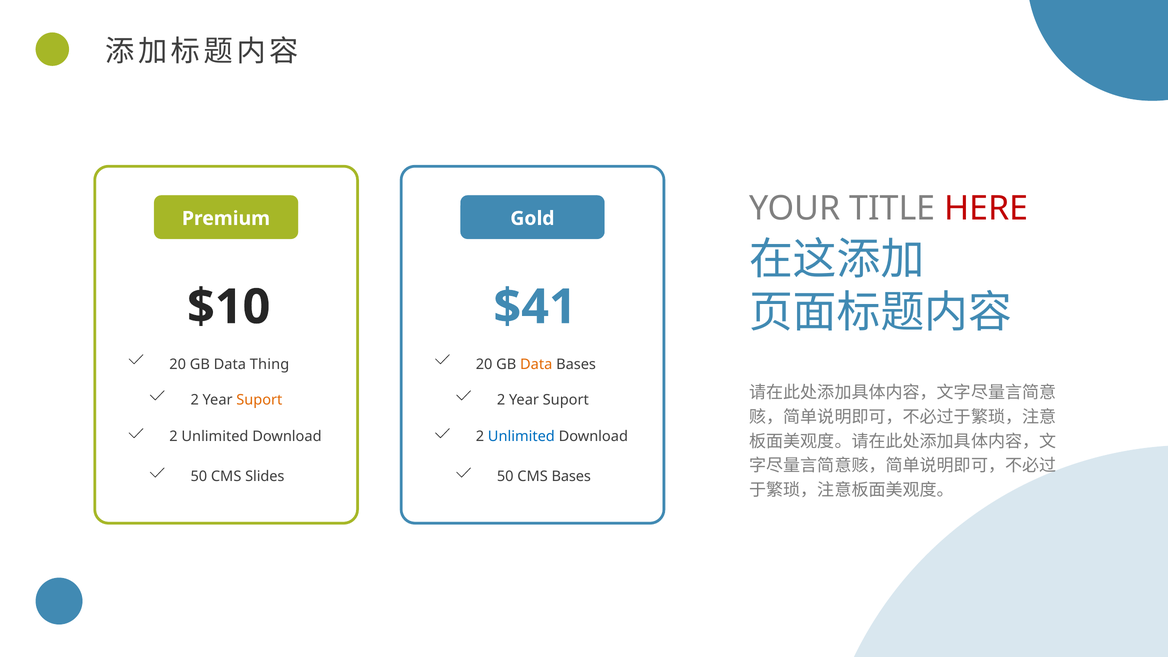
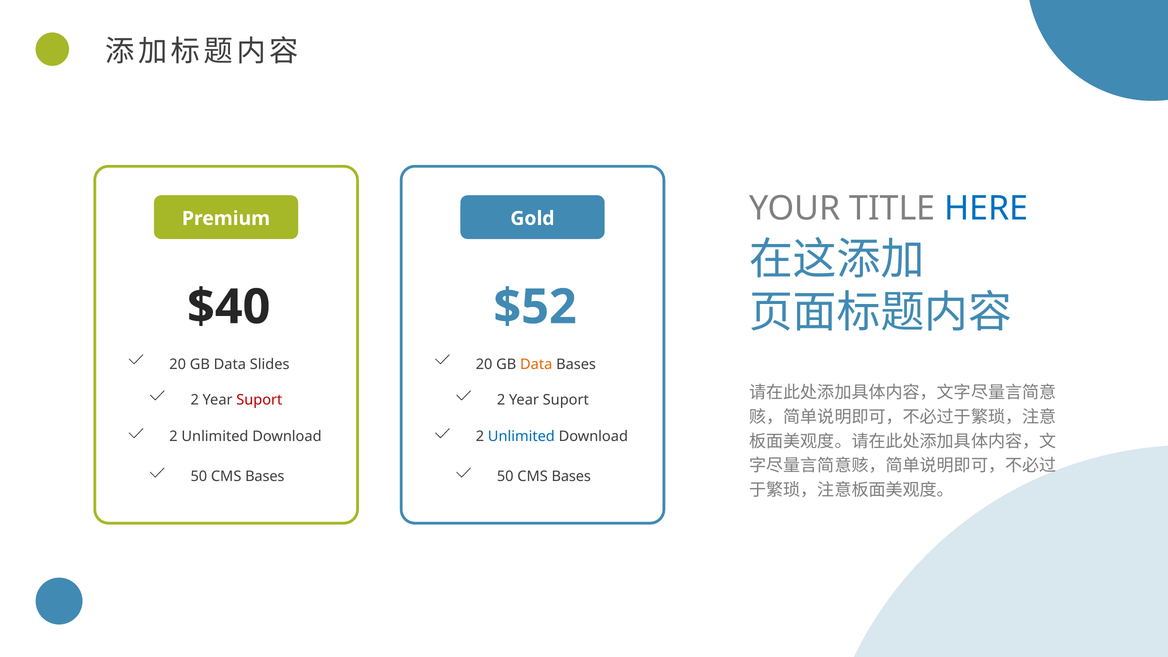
HERE colour: red -> blue (986, 208)
$10: $10 -> $40 (229, 307)
$41: $41 -> $52 (535, 307)
Thing: Thing -> Slides (270, 364)
Suport colour: orange -> red (259, 400)
Slides: Slides -> Bases (265, 476)
